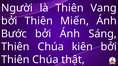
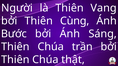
Miến: Miến -> Cùng (75, 21)
kiên: kiên -> trần (82, 47)
